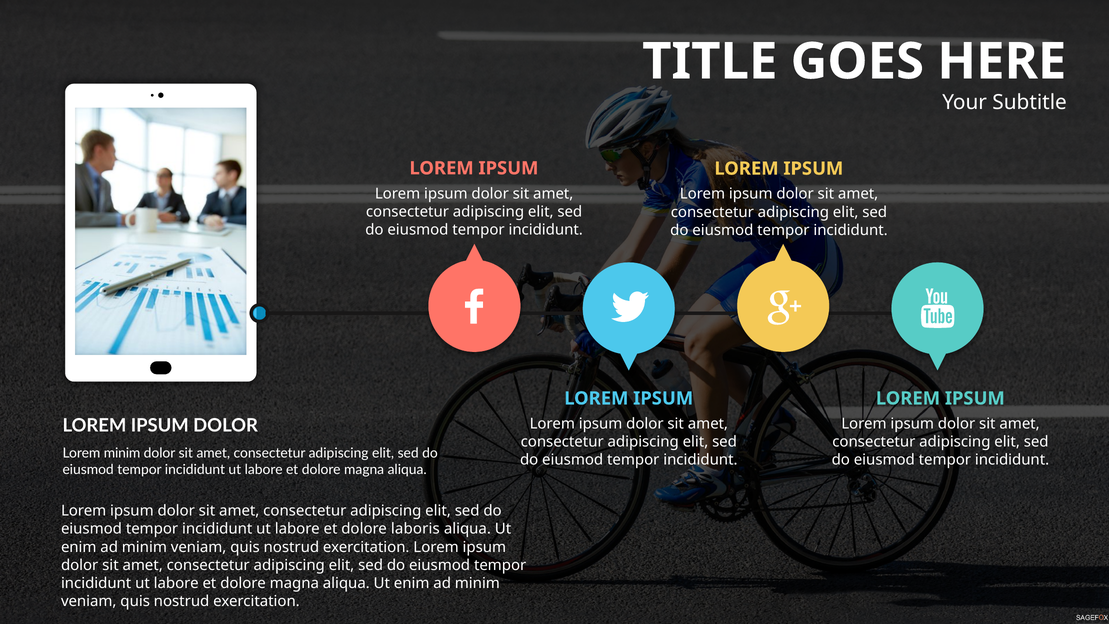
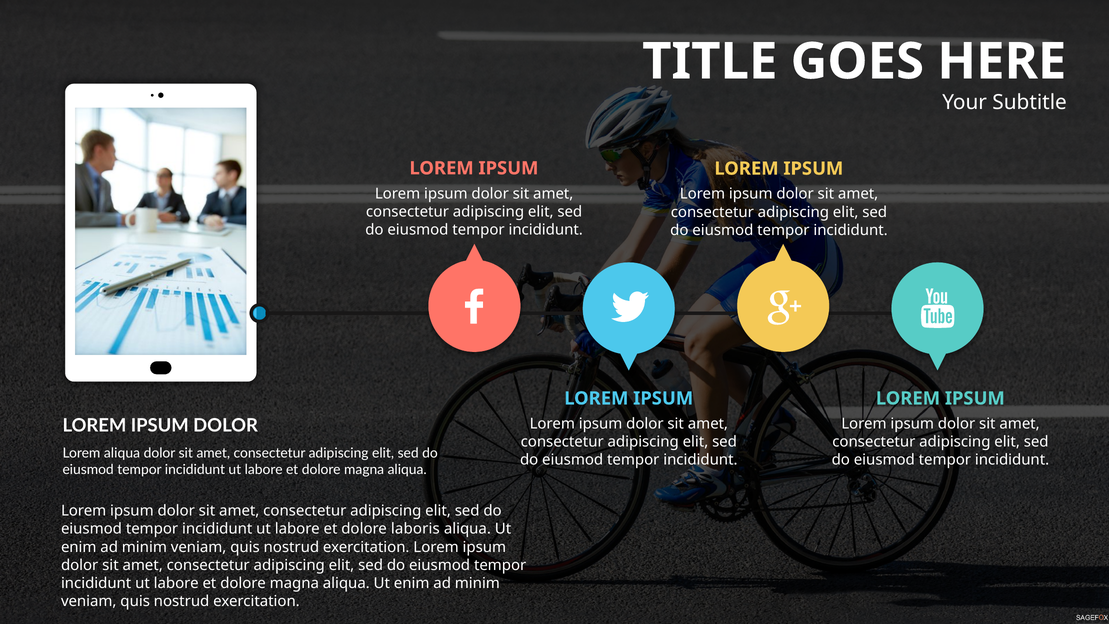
Lorem minim: minim -> aliqua (122, 453)
